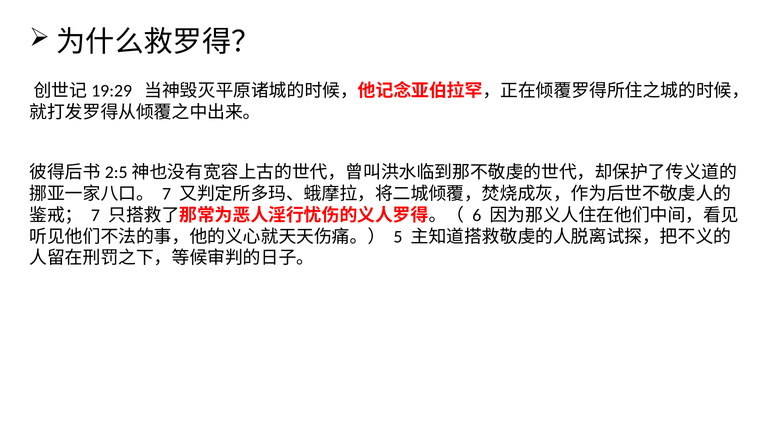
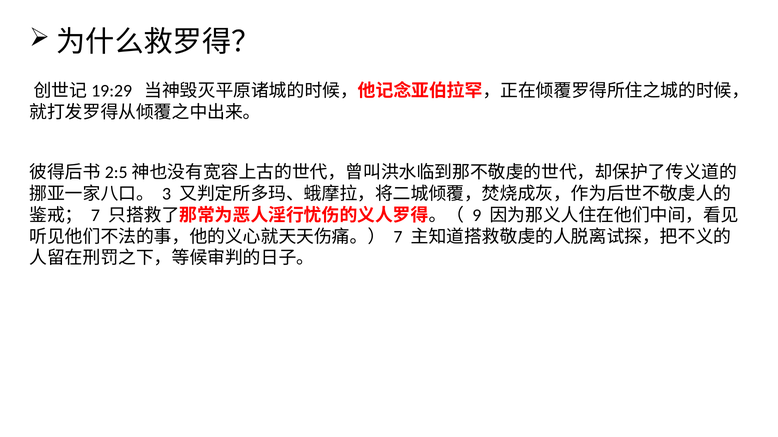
7: 7 -> 3 (167, 194)
6: 6 -> 9 (477, 216)
5: 5 -> 7 (398, 237)
